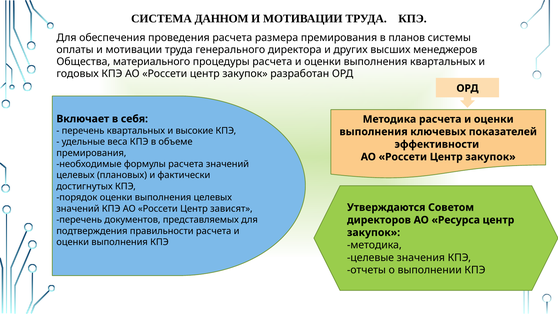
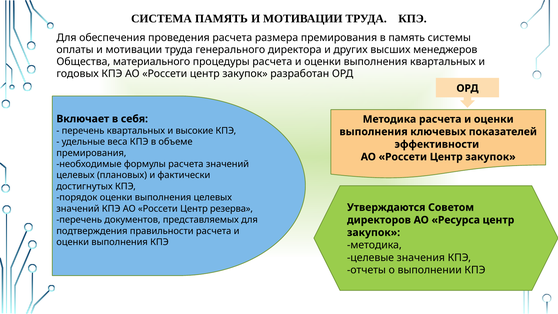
СИСТЕМА ДАННОМ: ДАННОМ -> ПАМЯТЬ (221, 19)
в планов: планов -> память (407, 38)
зависят: зависят -> резерва (231, 209)
